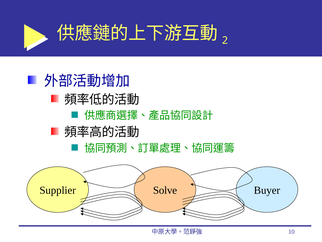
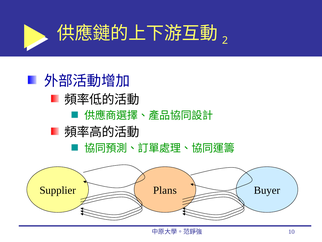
Solve: Solve -> Plans (165, 190)
